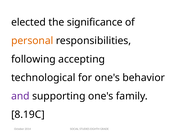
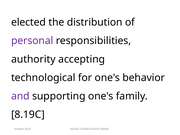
significance: significance -> distribution (95, 22)
personal colour: orange -> purple (32, 41)
following: following -> authority (33, 59)
